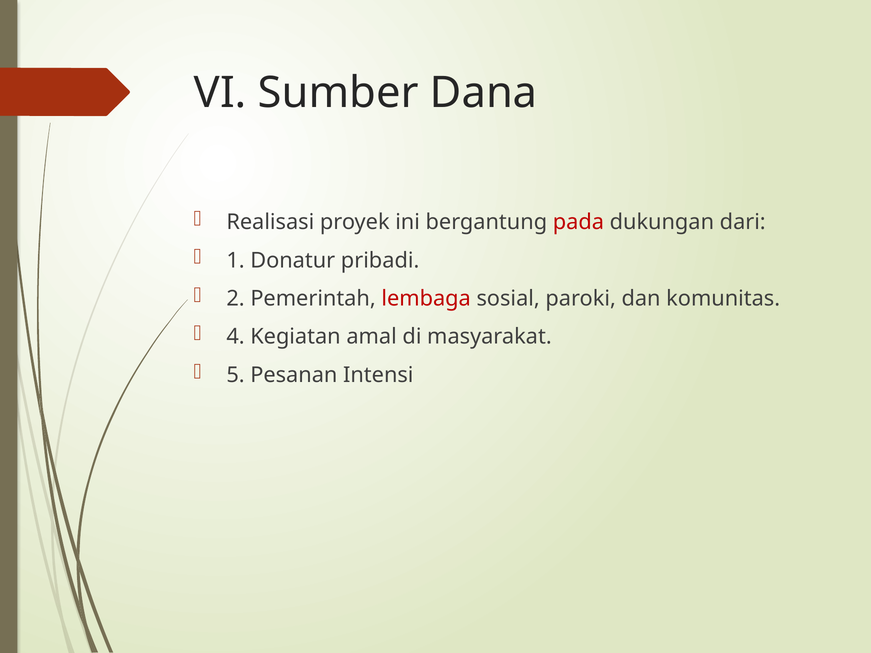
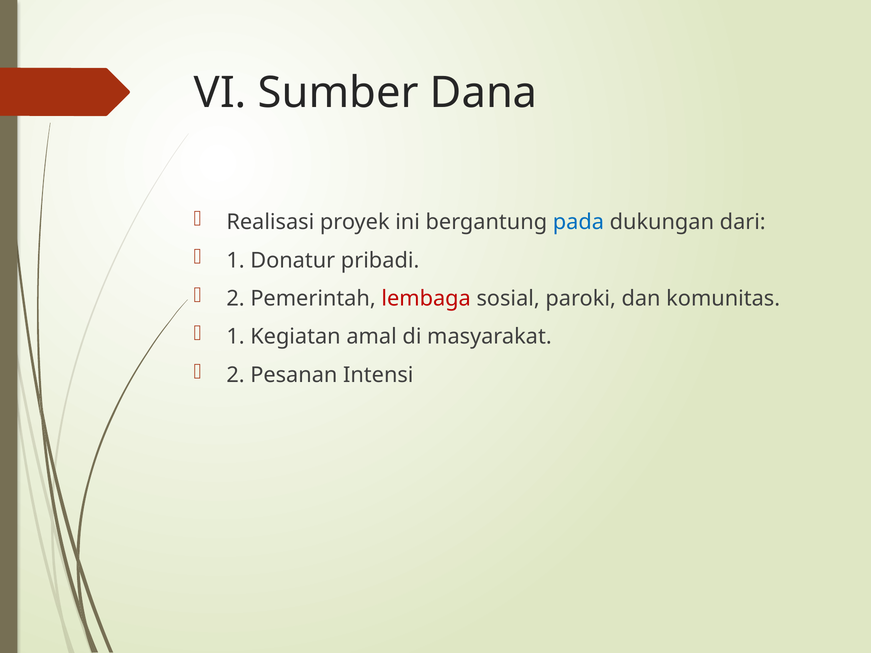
pada colour: red -> blue (578, 222)
4: 4 -> 1 (236, 337)
5: 5 -> 2 (236, 375)
